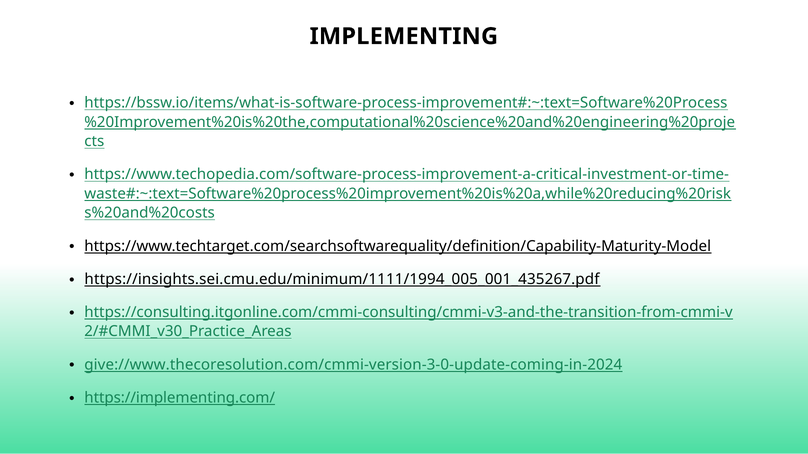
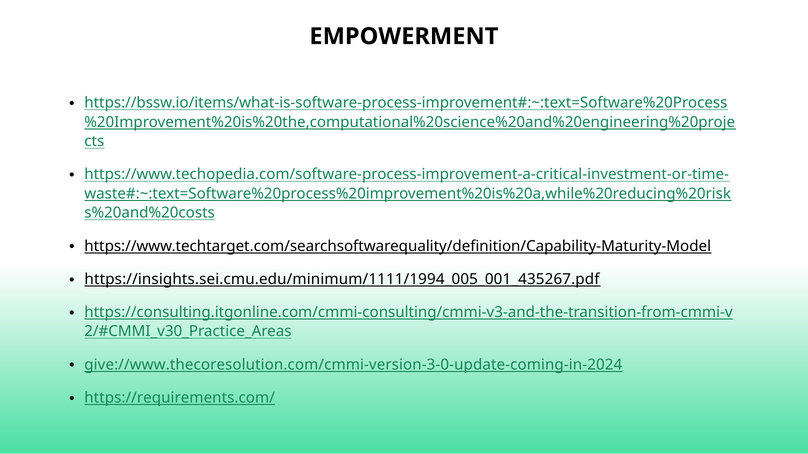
IMPLEMENTING: IMPLEMENTING -> EMPOWERMENT (404, 36)
https://implementing.com/: https://implementing.com/ -> https://requirements.com/ (180, 398)
